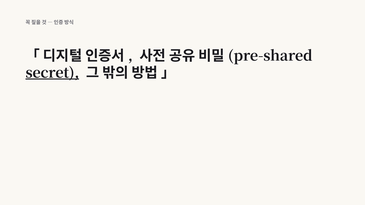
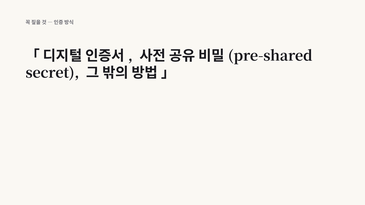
secret underline: present -> none (52, 73)
